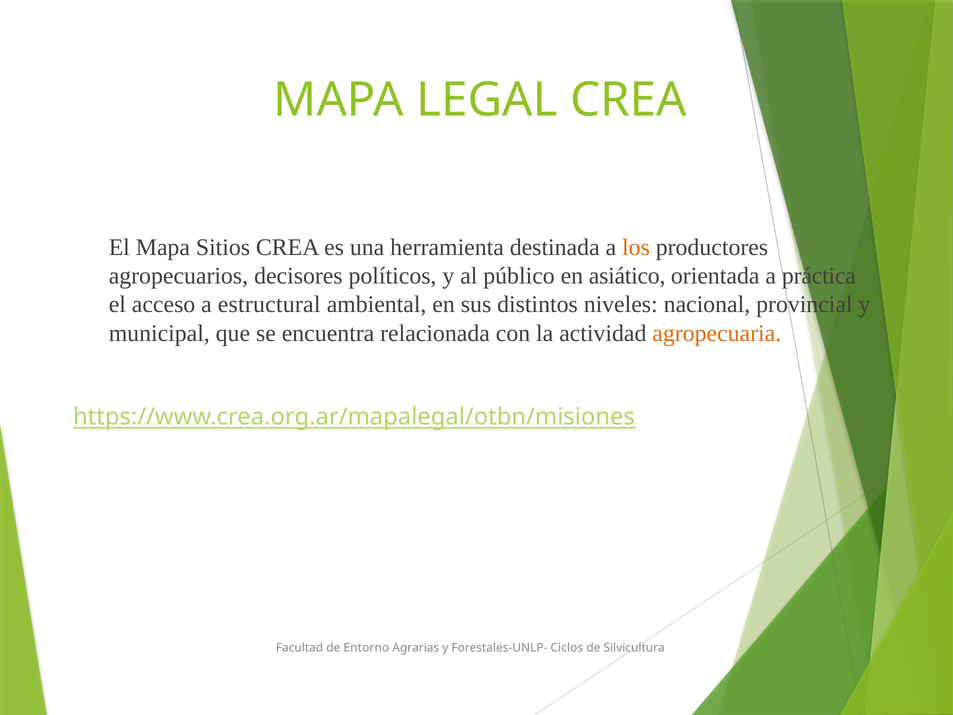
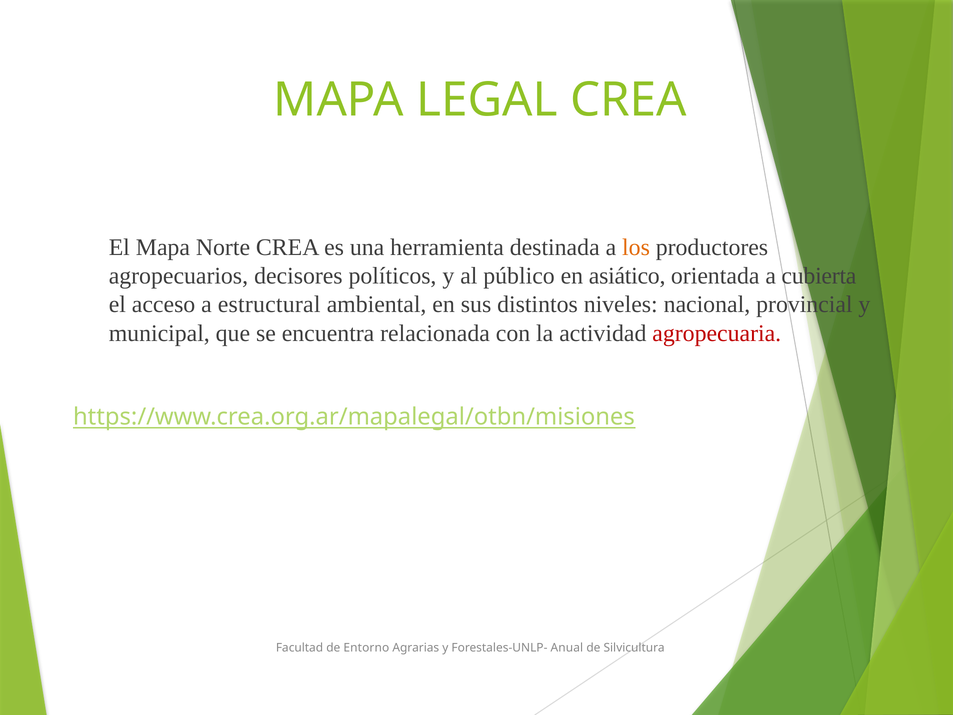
Sitios: Sitios -> Norte (223, 247)
práctica: práctica -> cubierta (819, 276)
agropecuaria colour: orange -> red (717, 333)
Ciclos: Ciclos -> Anual (567, 647)
